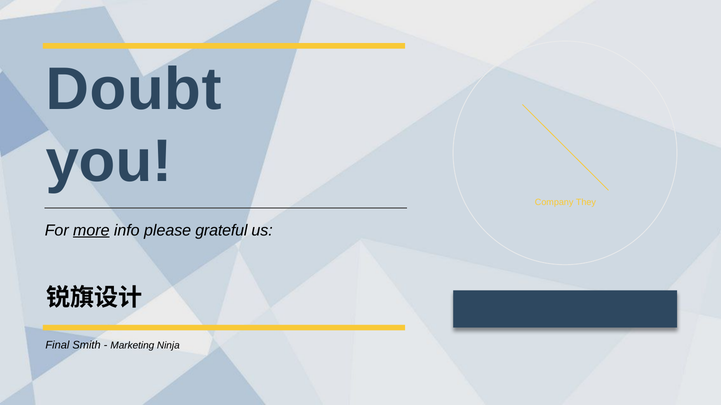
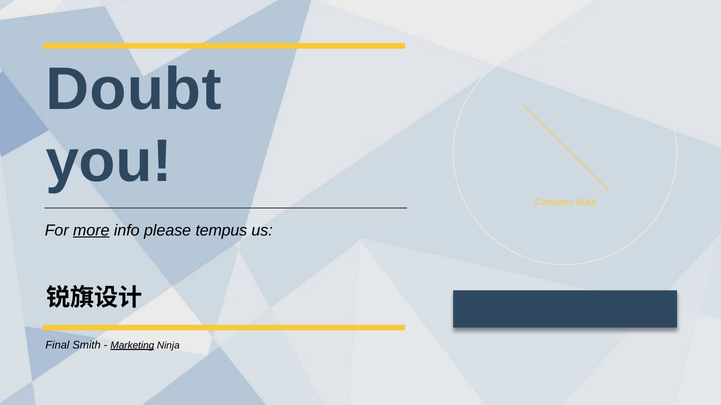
They: They -> Nulla (586, 202)
grateful: grateful -> tempus (221, 231)
Marketing underline: none -> present (132, 346)
